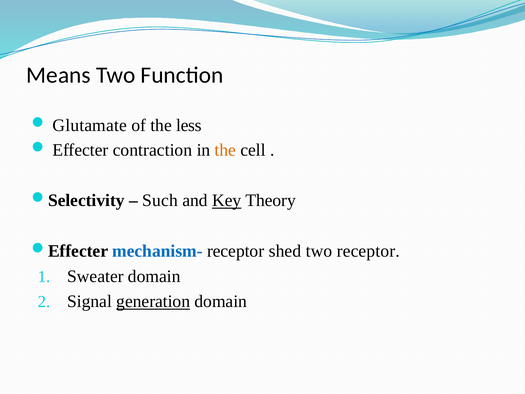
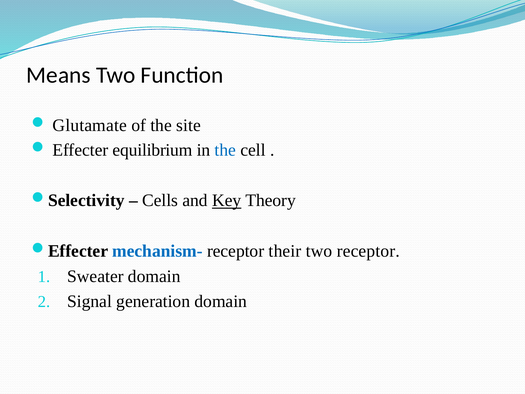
less: less -> site (189, 125)
contraction: contraction -> equilibrium (153, 150)
the colour: orange -> blue (225, 150)
Such: Such -> Cells (160, 200)
shed: shed -> their (285, 251)
generation underline: present -> none (153, 301)
